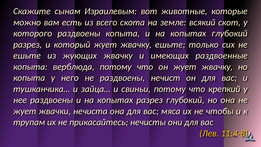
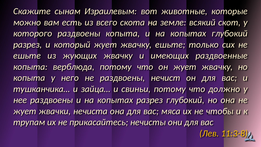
крепкий: крепкий -> должно (224, 89)
11:4-8: 11:4-8 -> 11:3-8 (234, 133)
